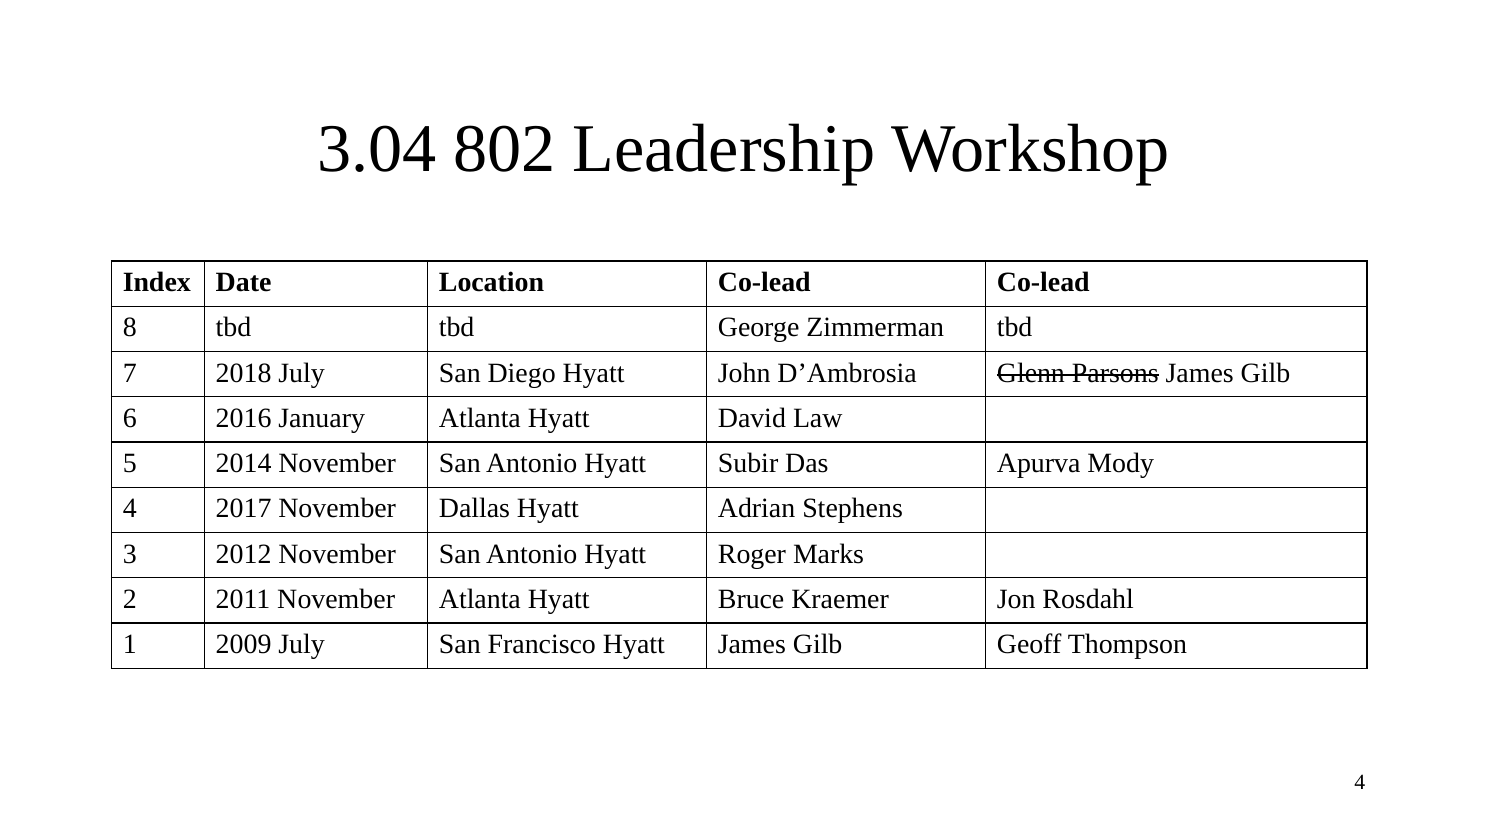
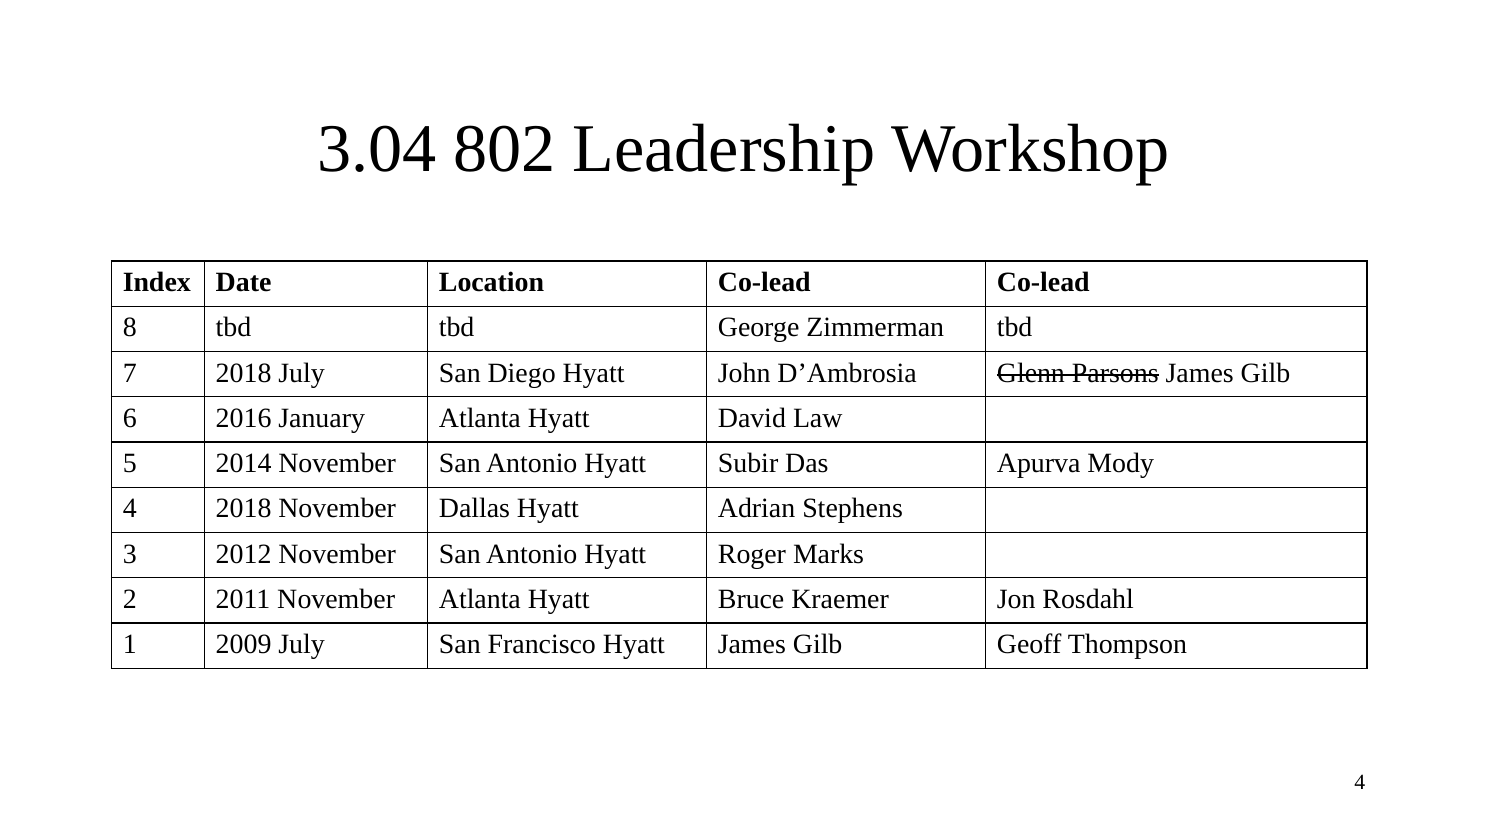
4 2017: 2017 -> 2018 (244, 509)
